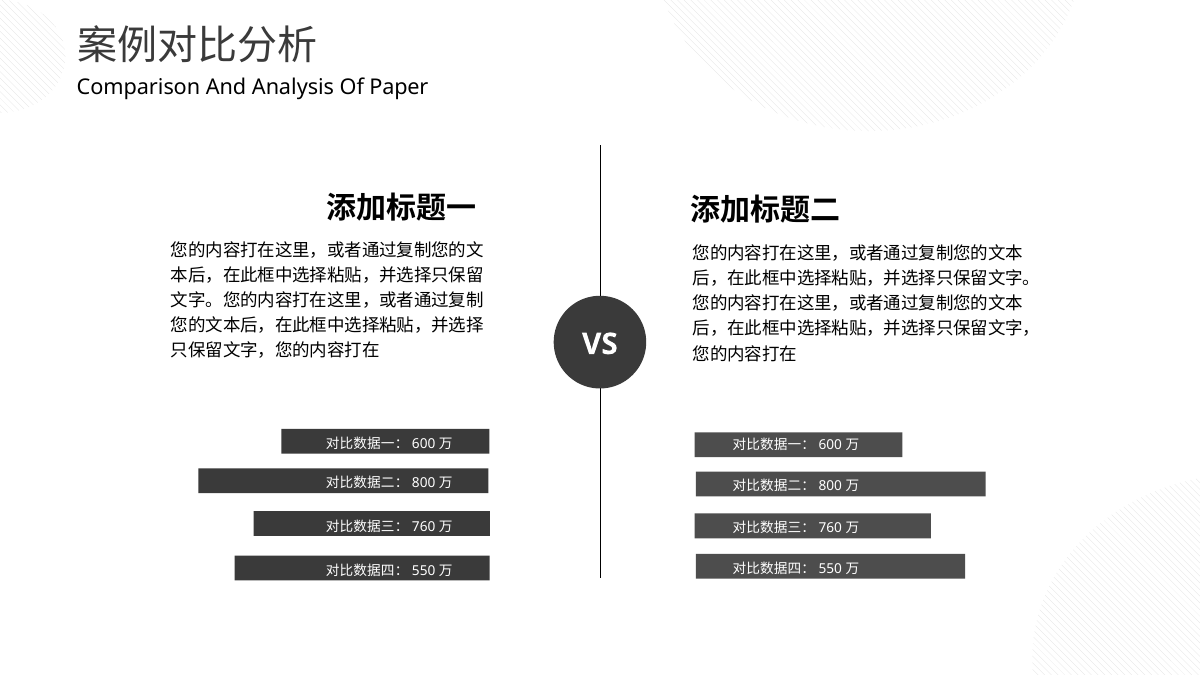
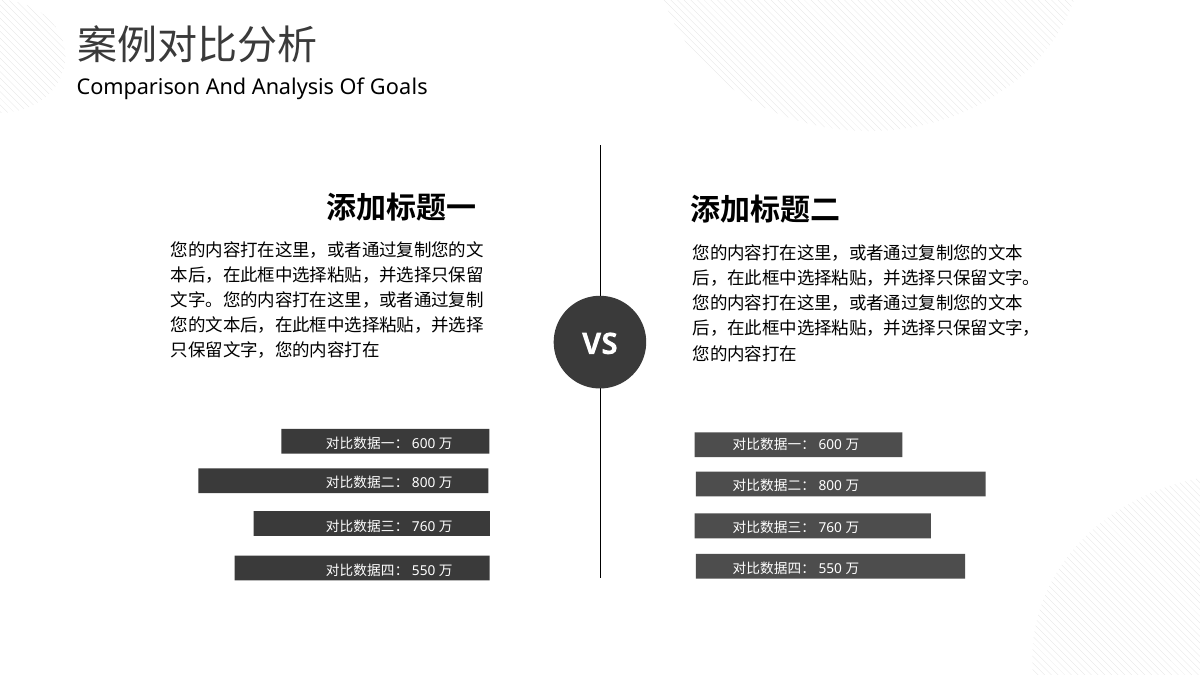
Paper: Paper -> Goals (399, 87)
